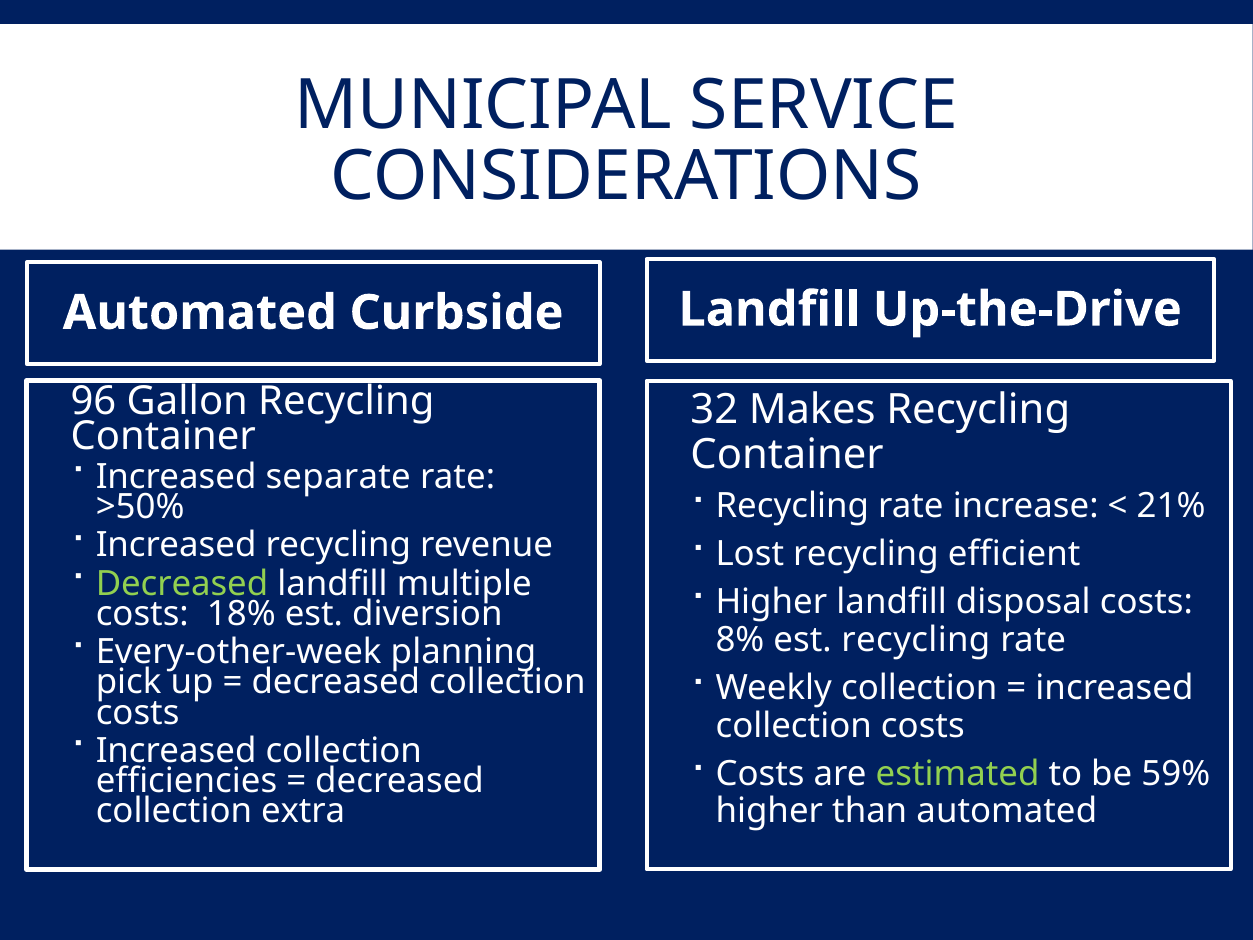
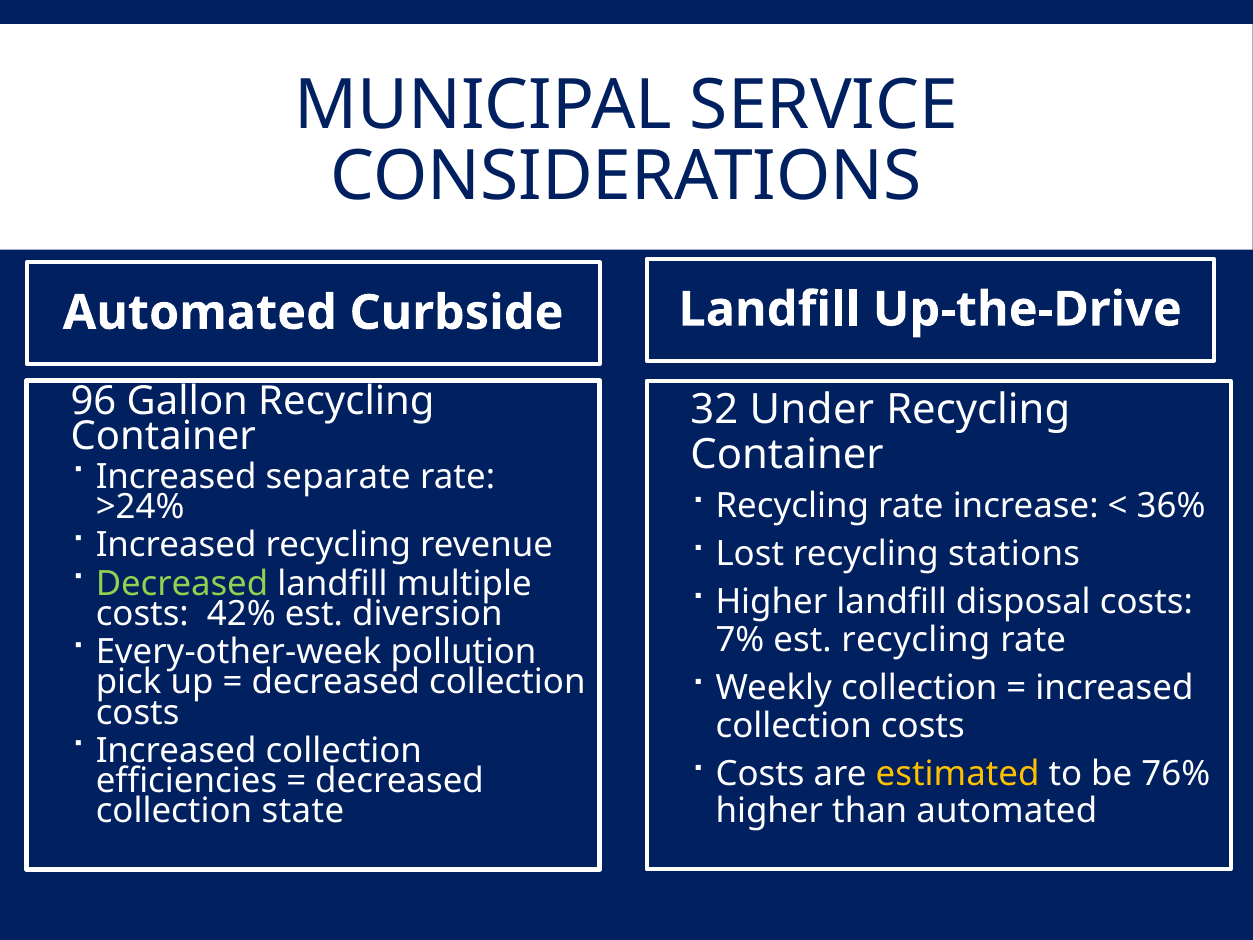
Makes: Makes -> Under (812, 409)
21%: 21% -> 36% (1171, 506)
>50%: >50% -> >24% (140, 507)
efficient: efficient -> stations (1014, 554)
18%: 18% -> 42% (241, 614)
8%: 8% -> 7% (740, 640)
planning: planning -> pollution (464, 652)
estimated colour: light green -> yellow (958, 773)
59%: 59% -> 76% (1176, 773)
extra: extra -> state (303, 811)
